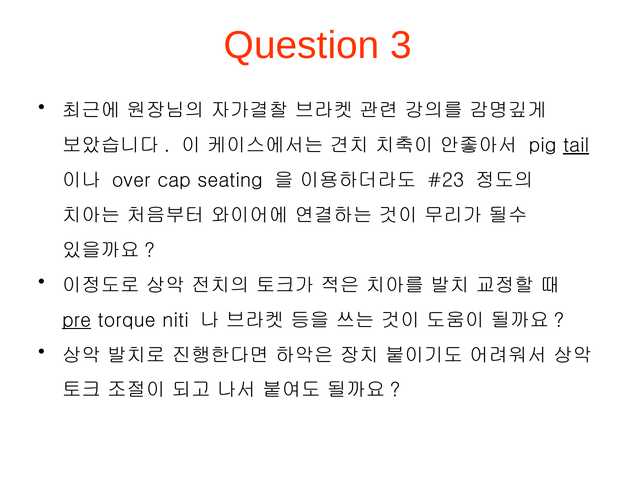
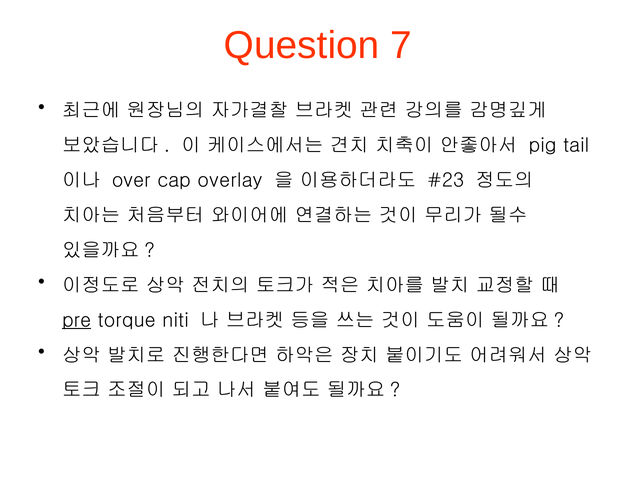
3: 3 -> 7 (401, 46)
tail underline: present -> none (576, 145)
seating: seating -> overlay (230, 180)
